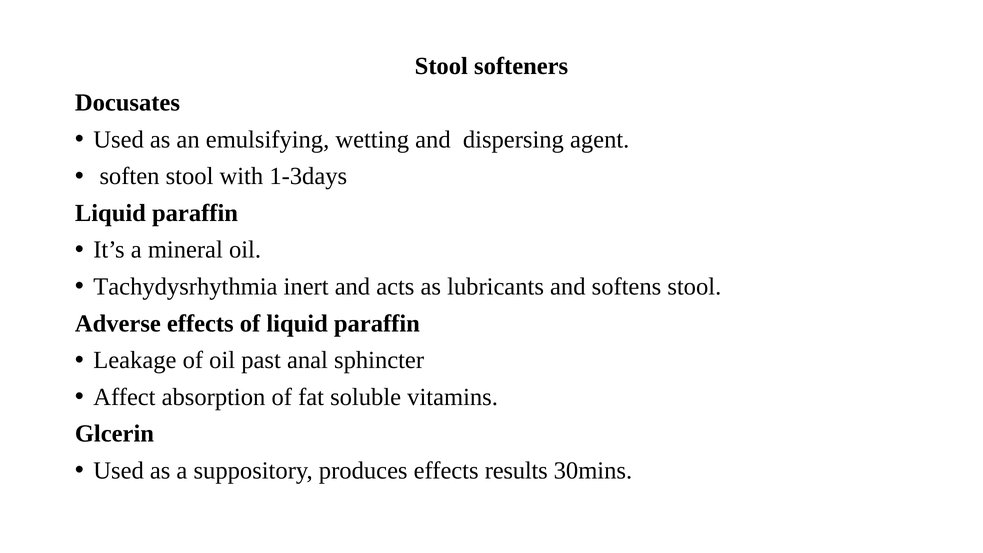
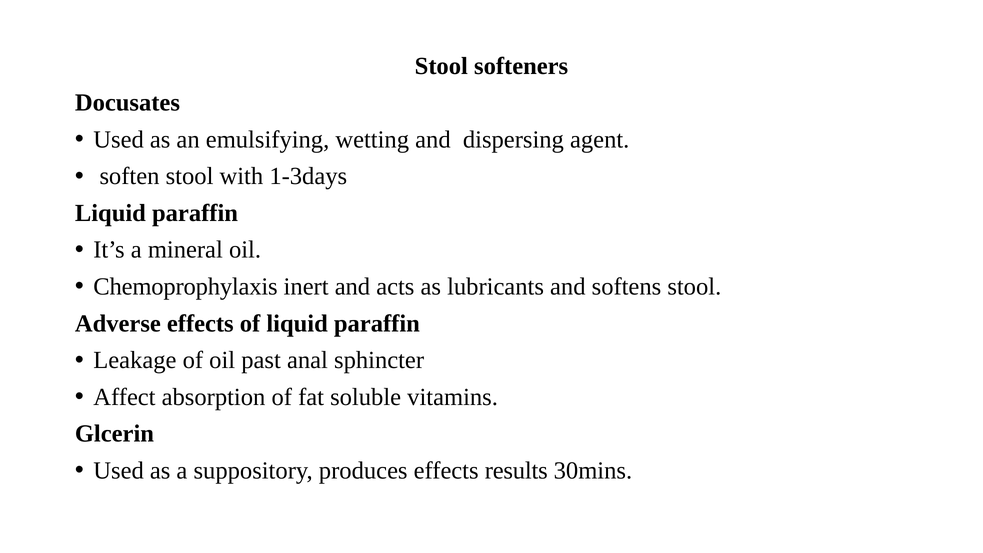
Tachydysrhythmia: Tachydysrhythmia -> Chemoprophylaxis (186, 287)
